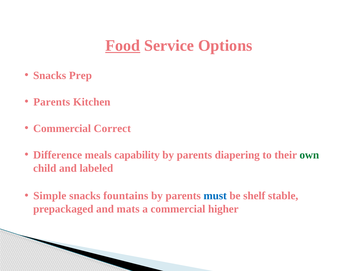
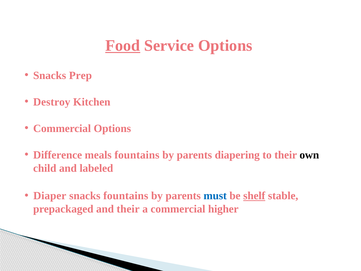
Parents: Parents -> Destroy (52, 102)
Commercial Correct: Correct -> Options (112, 128)
meals capability: capability -> fountains (137, 155)
own colour: green -> black (309, 155)
Simple: Simple -> Diaper (50, 196)
shelf underline: none -> present (254, 196)
and mats: mats -> their (128, 209)
